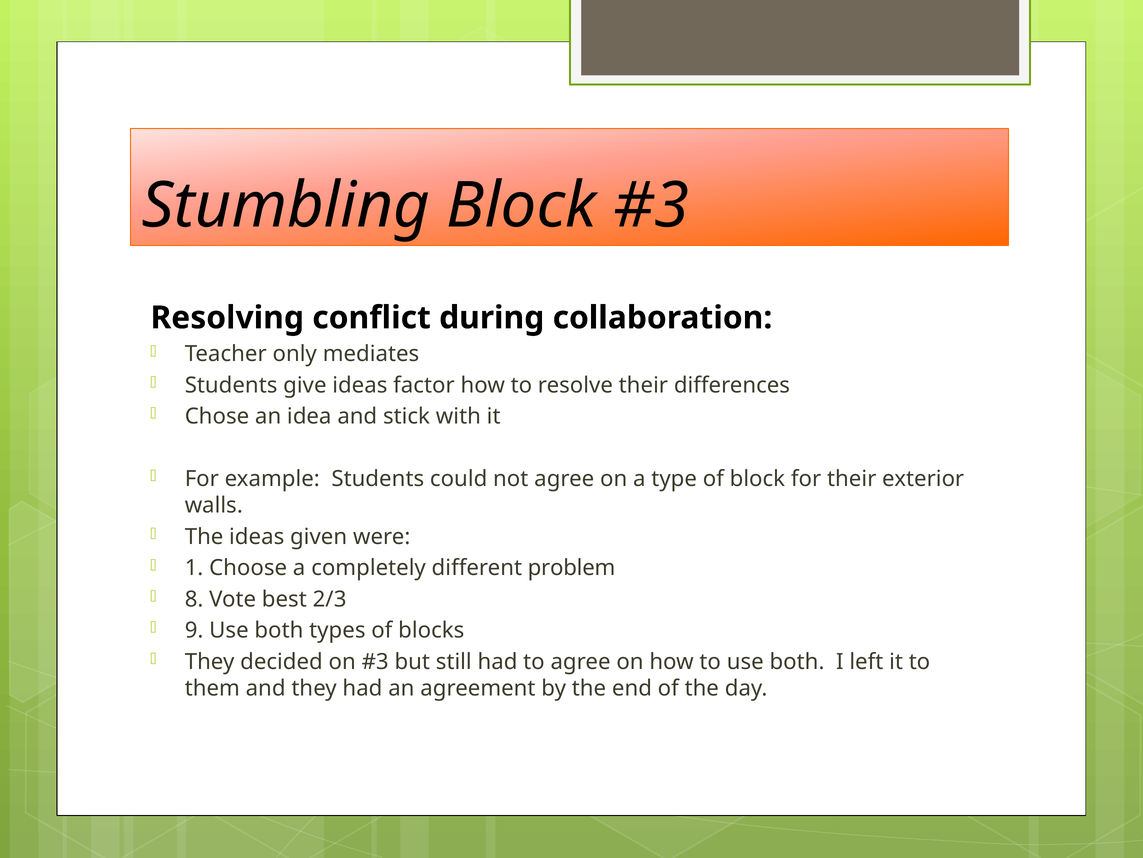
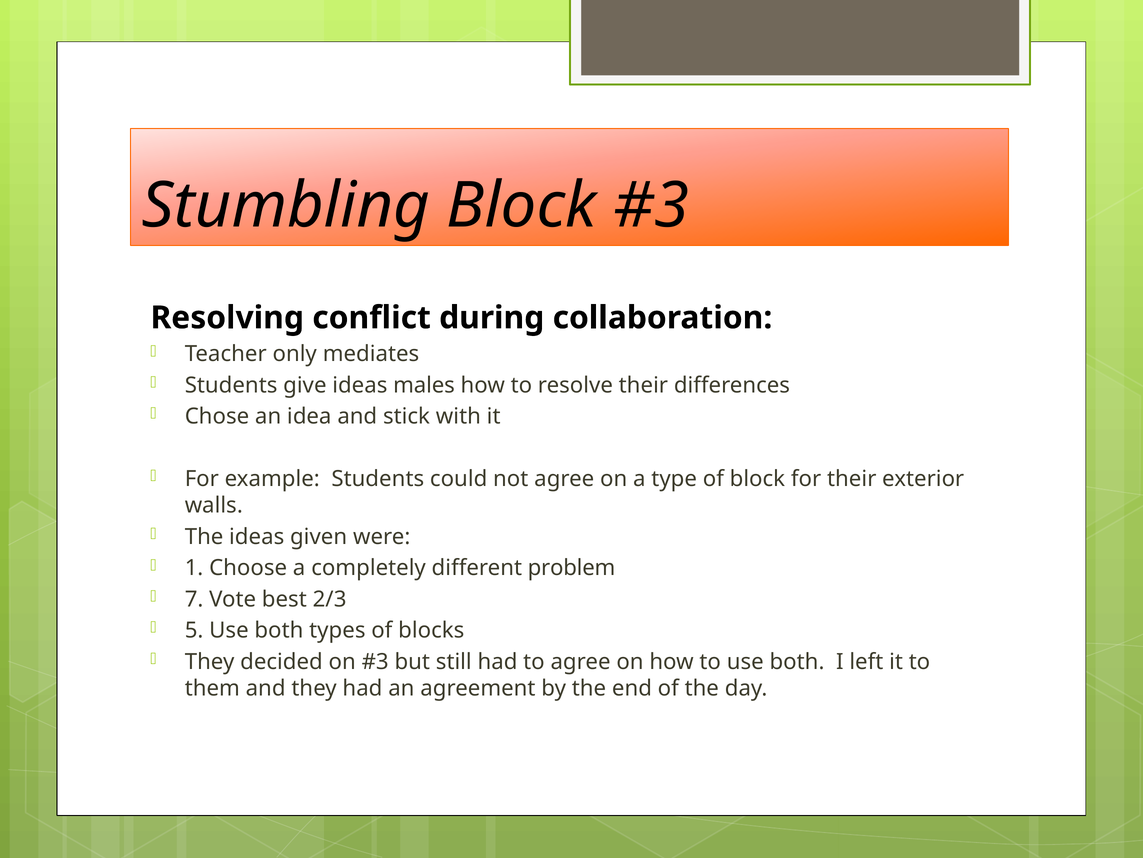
factor: factor -> males (424, 385)
8: 8 -> 7 (194, 599)
9: 9 -> 5 (194, 630)
